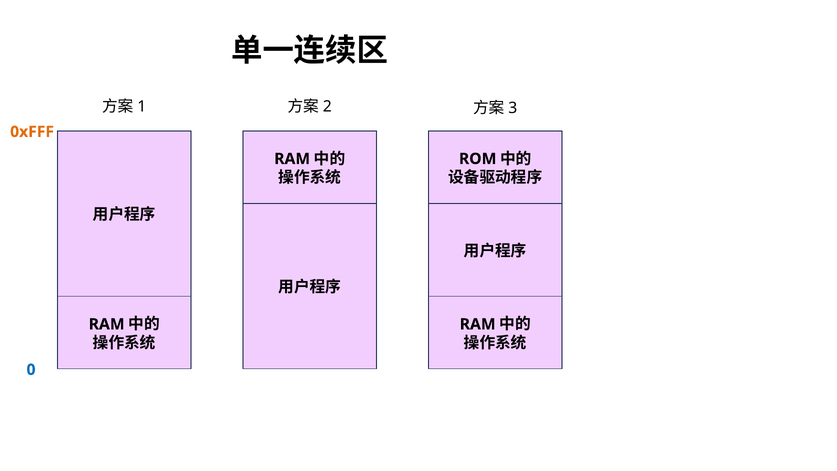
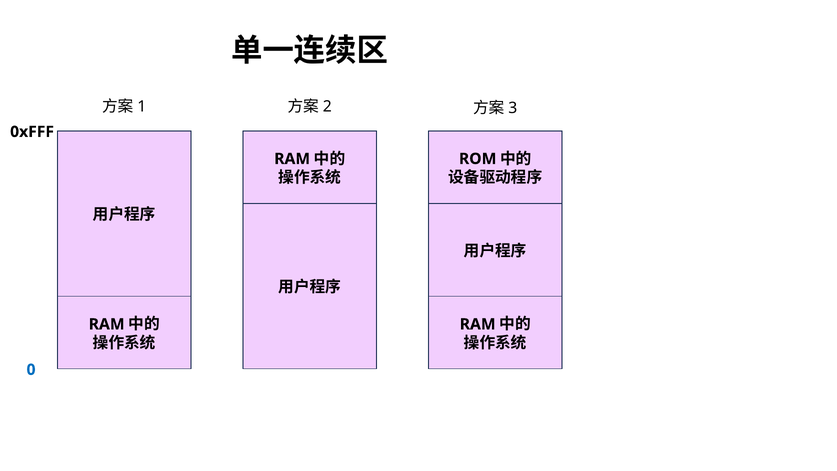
0xFFF colour: orange -> black (32, 132)
